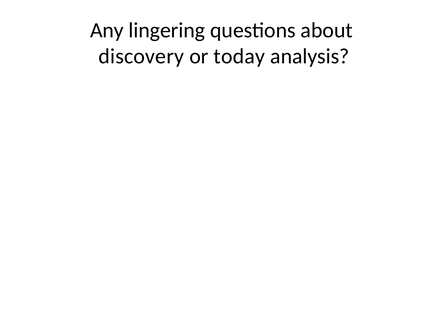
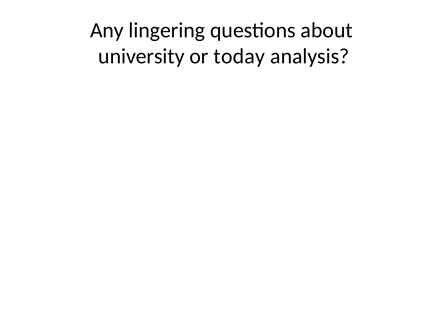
discovery: discovery -> university (141, 56)
